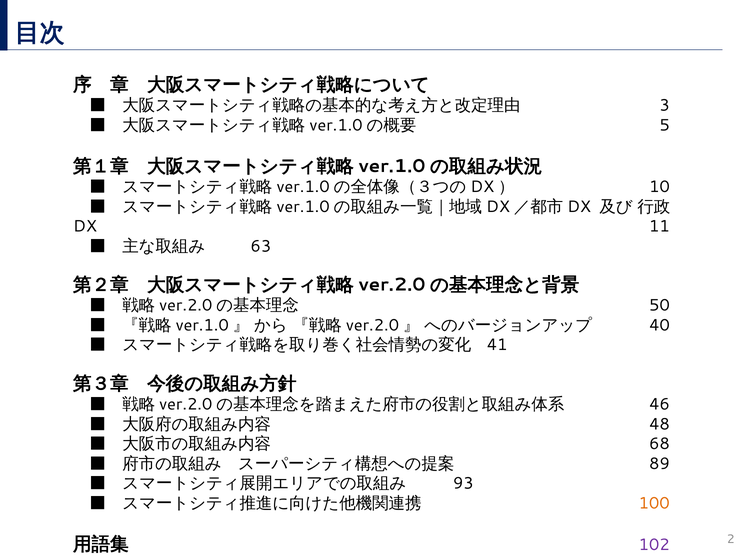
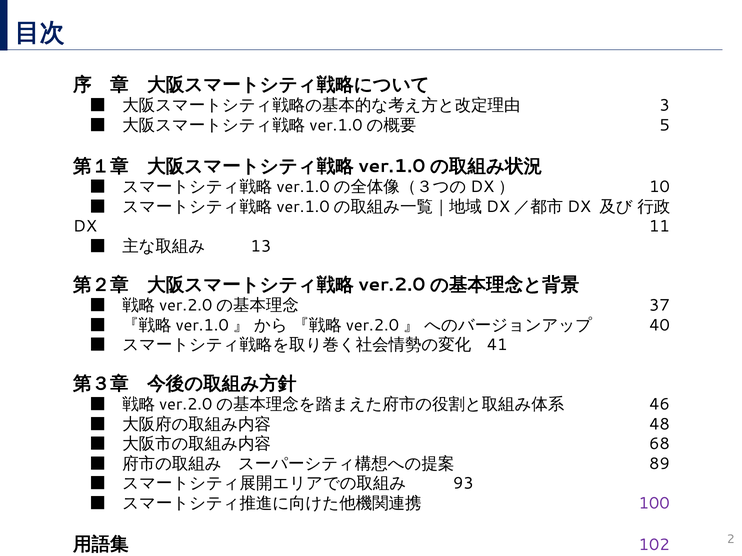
63: 63 -> 13 (261, 246)
50: 50 -> 37 (660, 306)
100 colour: orange -> purple (654, 504)
